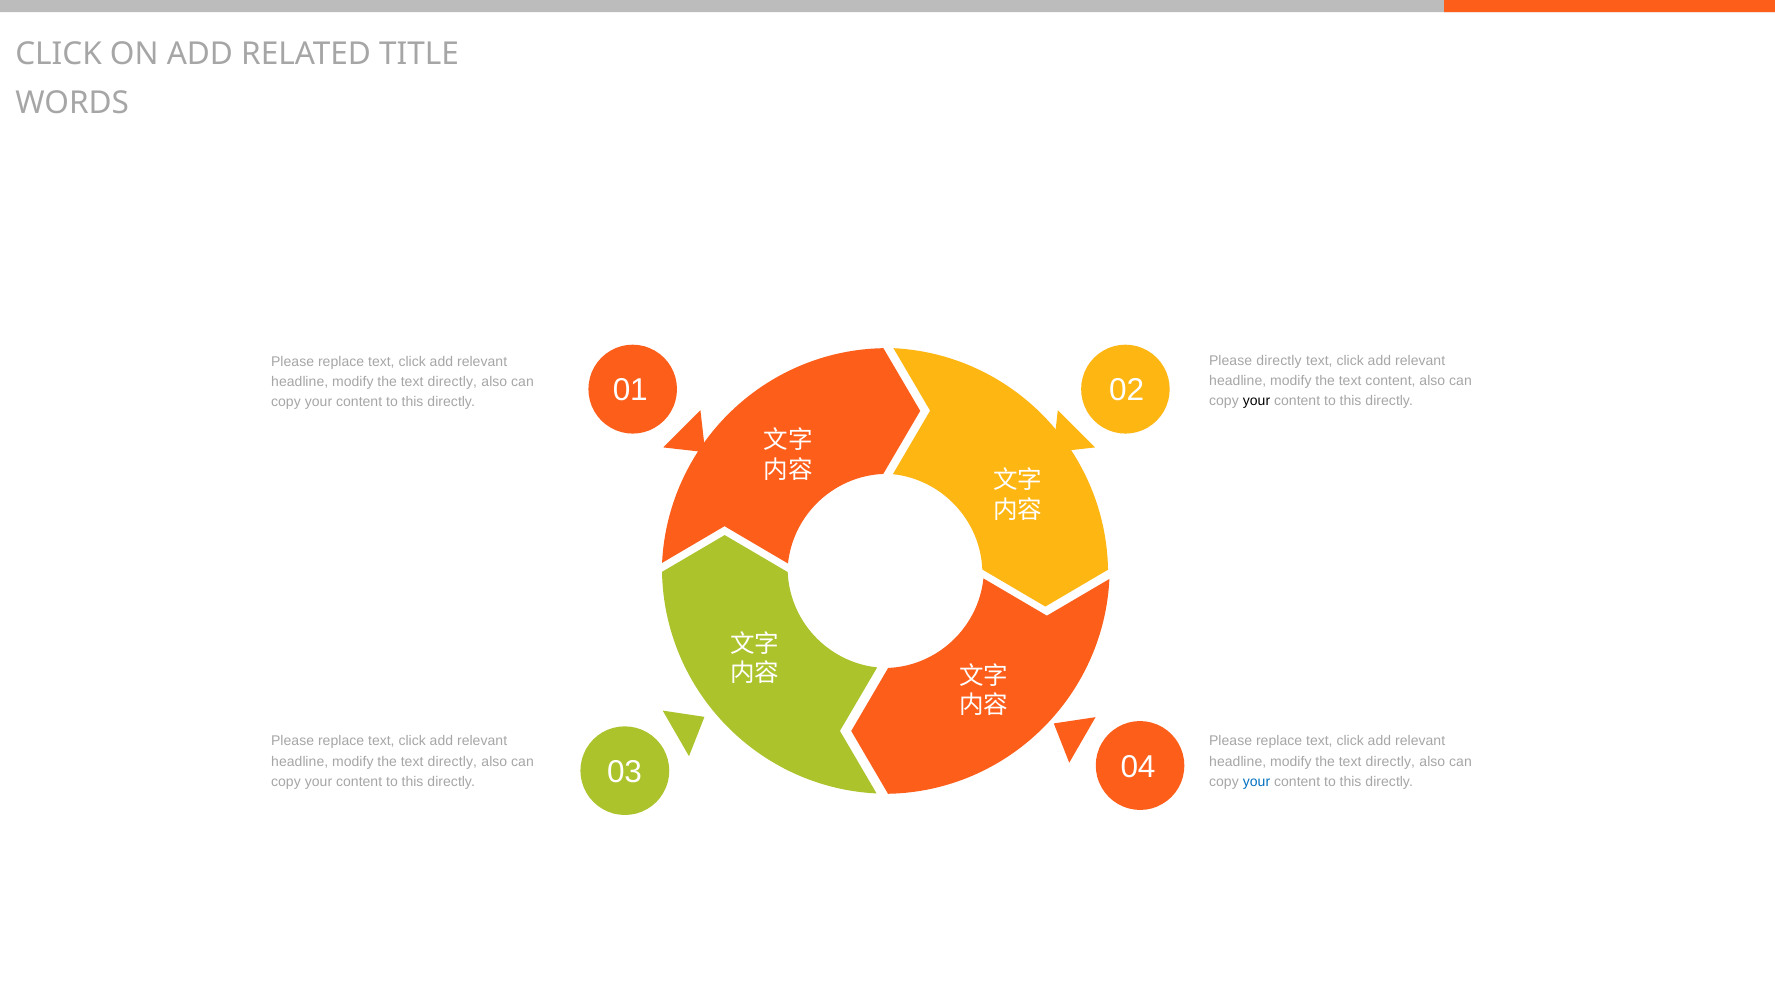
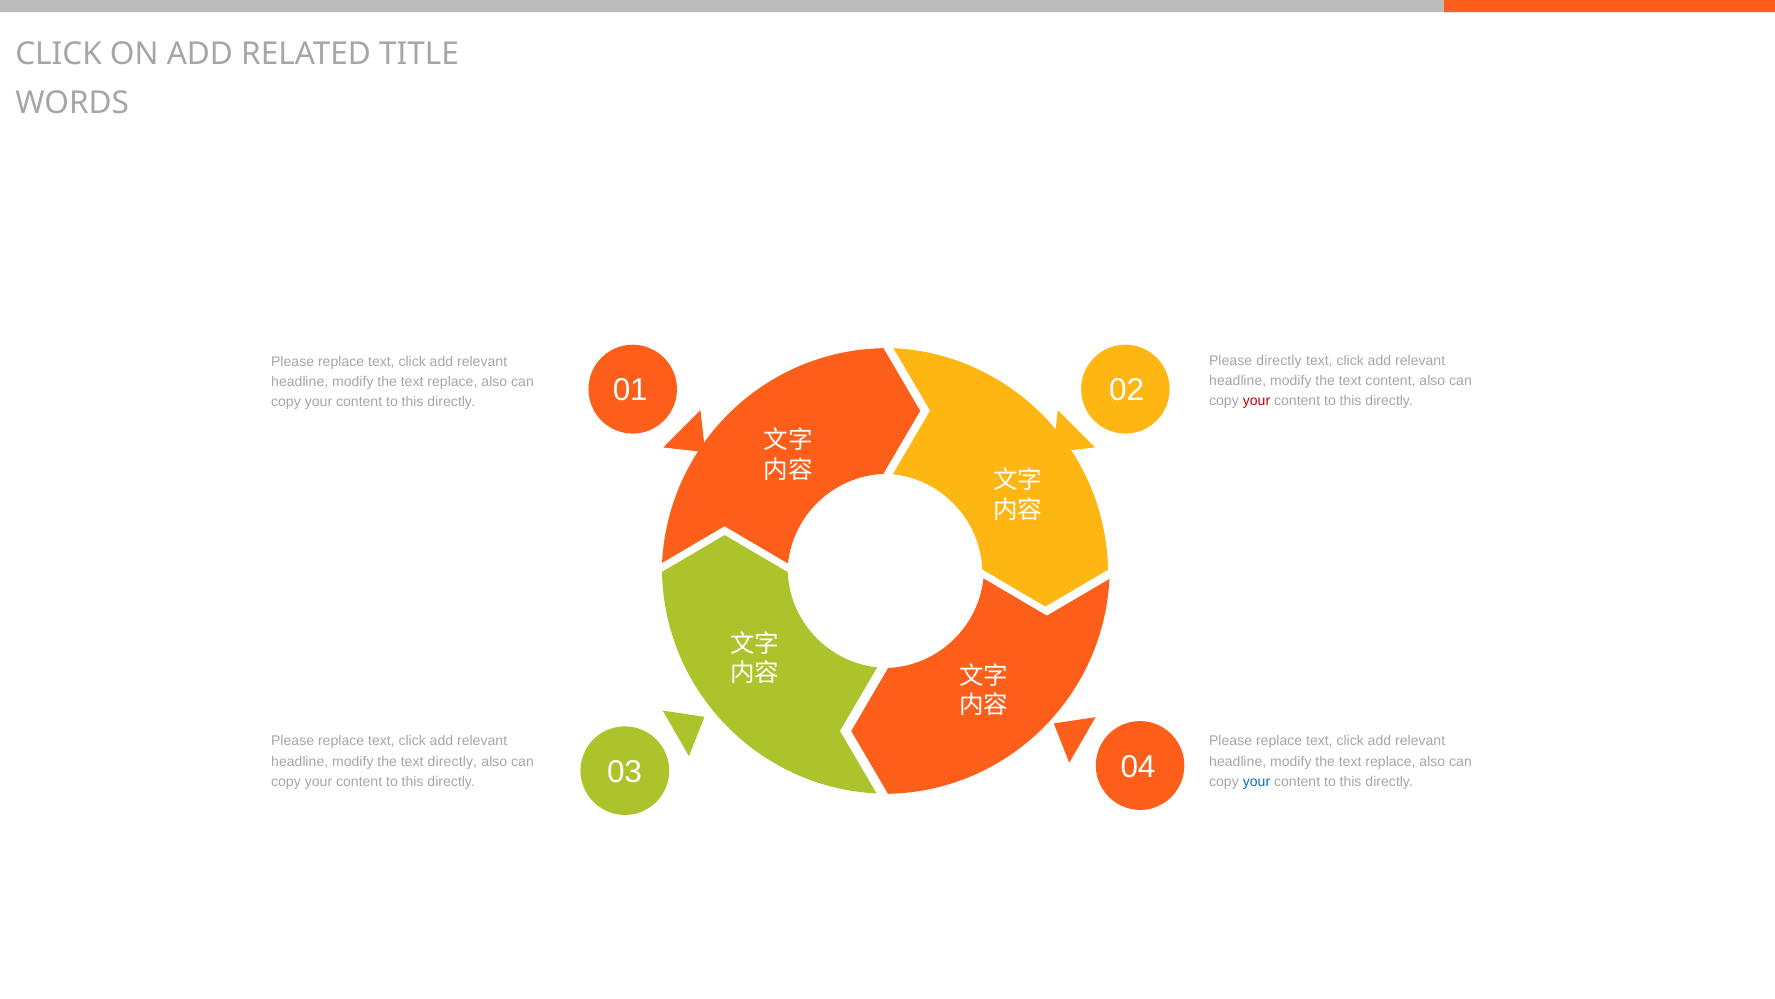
directly: directly -> replace (452, 381)
your colour: black -> red (1256, 401)
directly: directly -> replace (1390, 761)
